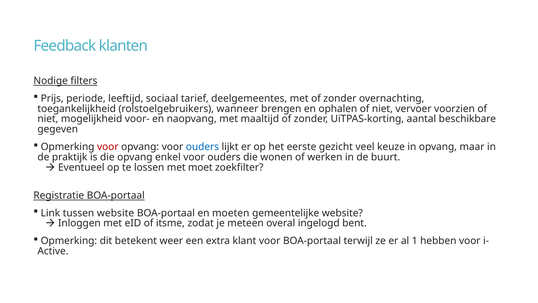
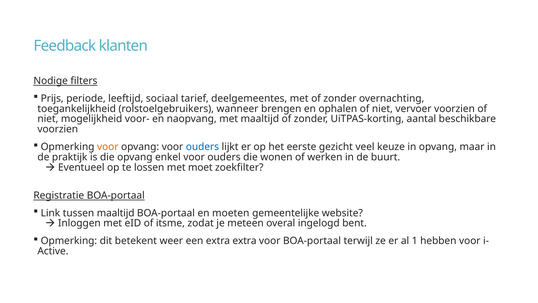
gegeven: gegeven -> voorzien (58, 129)
voor colour: red -> orange (108, 147)
tussen website: website -> maaltijd (116, 213)
extra klant: klant -> extra (244, 241)
